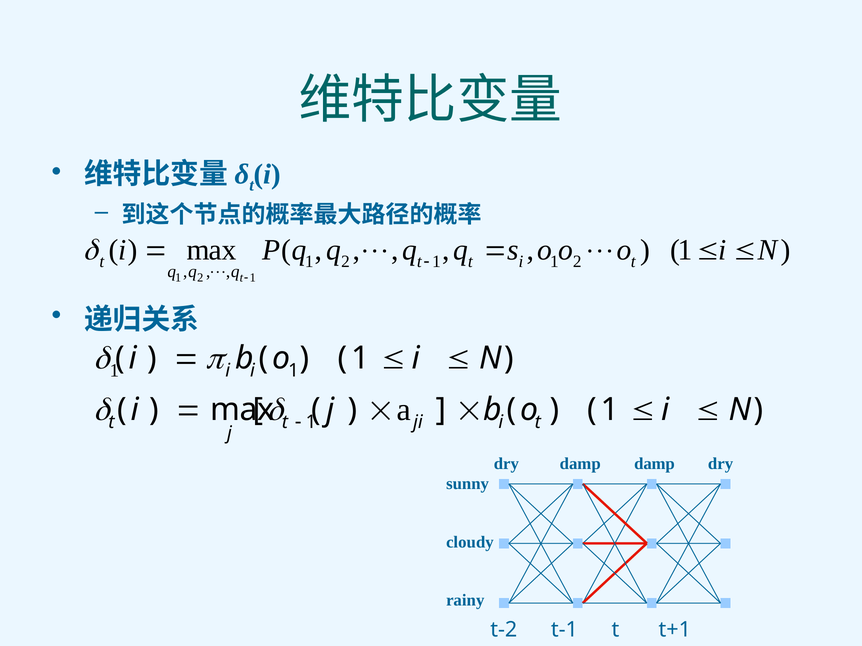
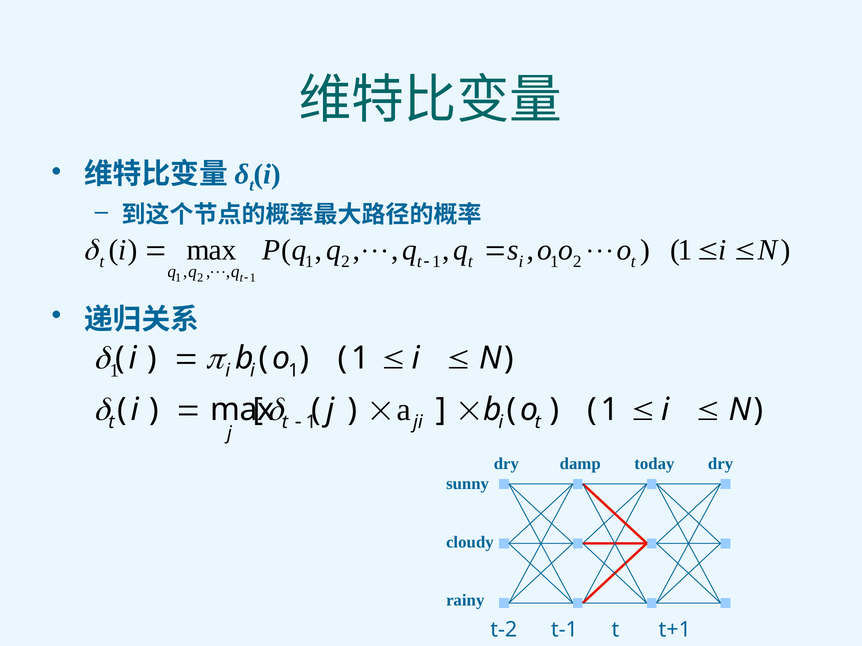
damp damp: damp -> today (654, 464)
